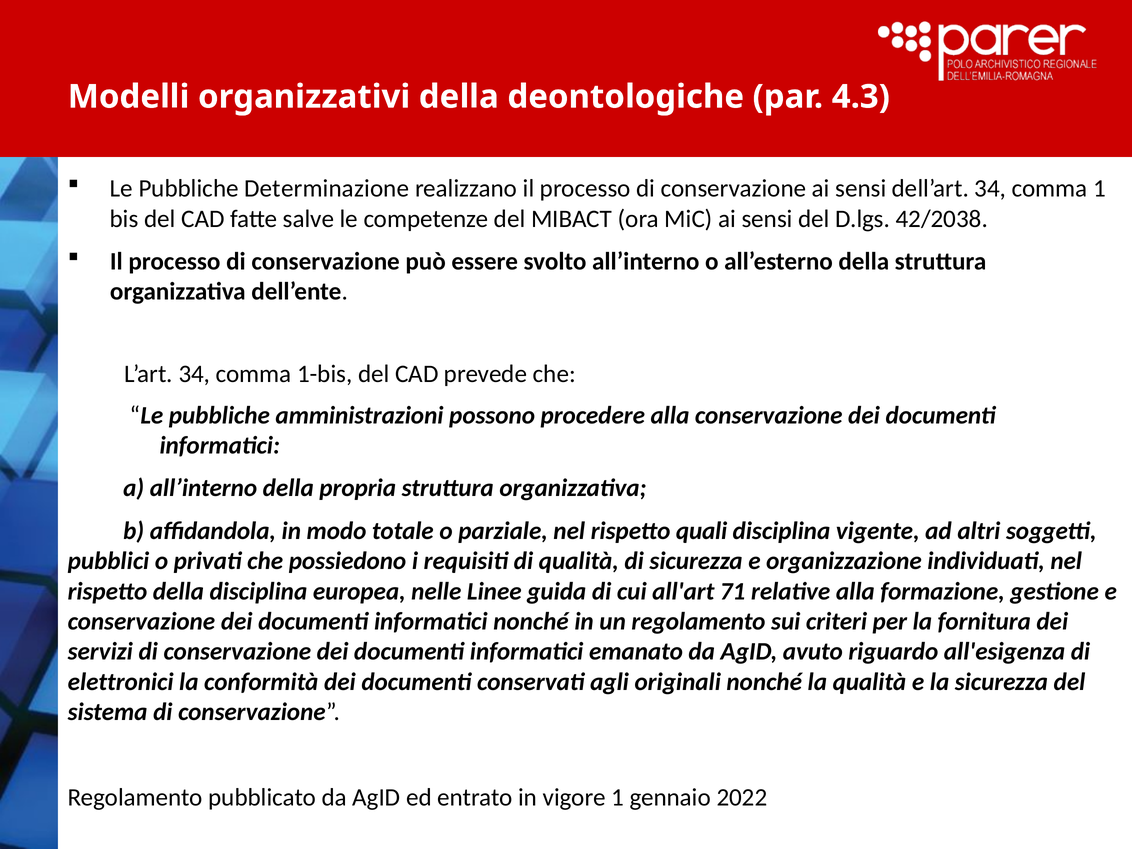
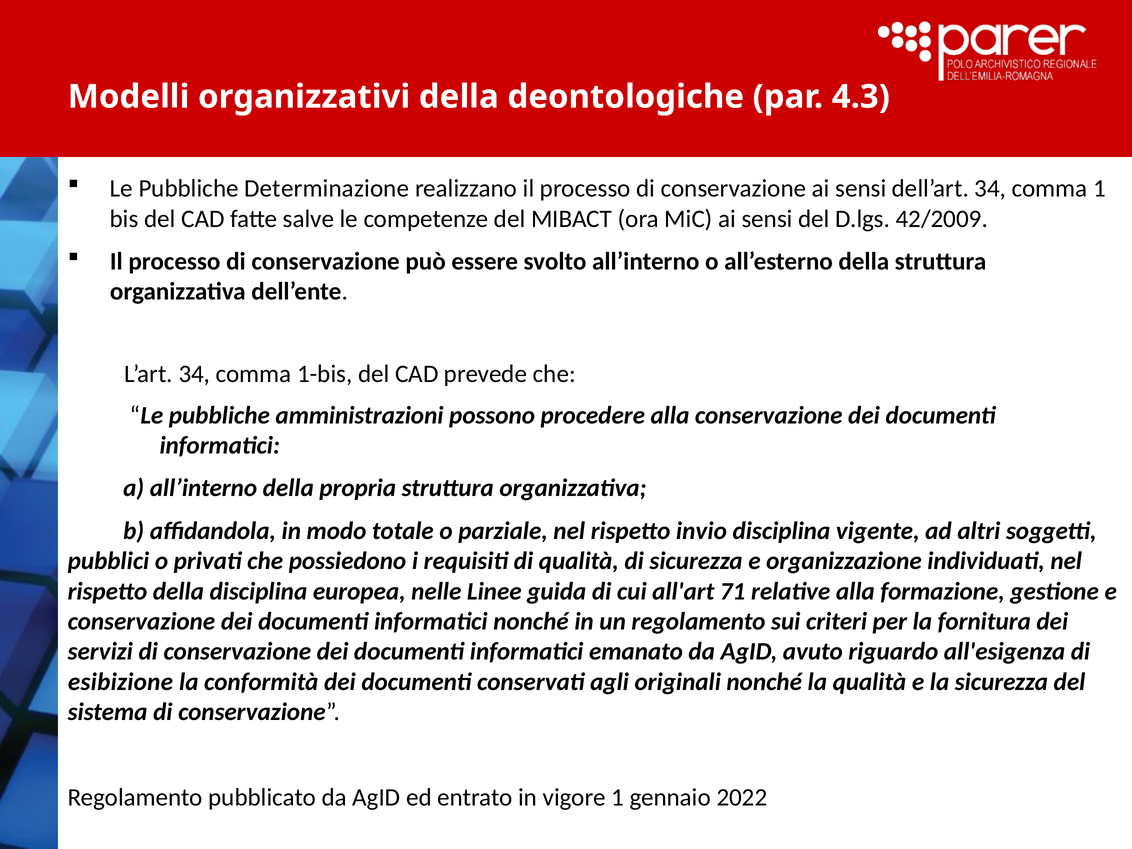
42/2038: 42/2038 -> 42/2009 (942, 219)
quali: quali -> invio (701, 531)
elettronici: elettronici -> esibizione (121, 682)
